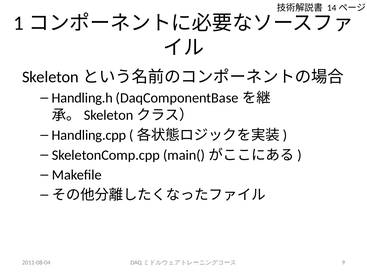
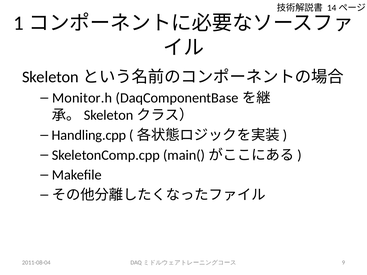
Handling.h: Handling.h -> Monitor.h (82, 98)
